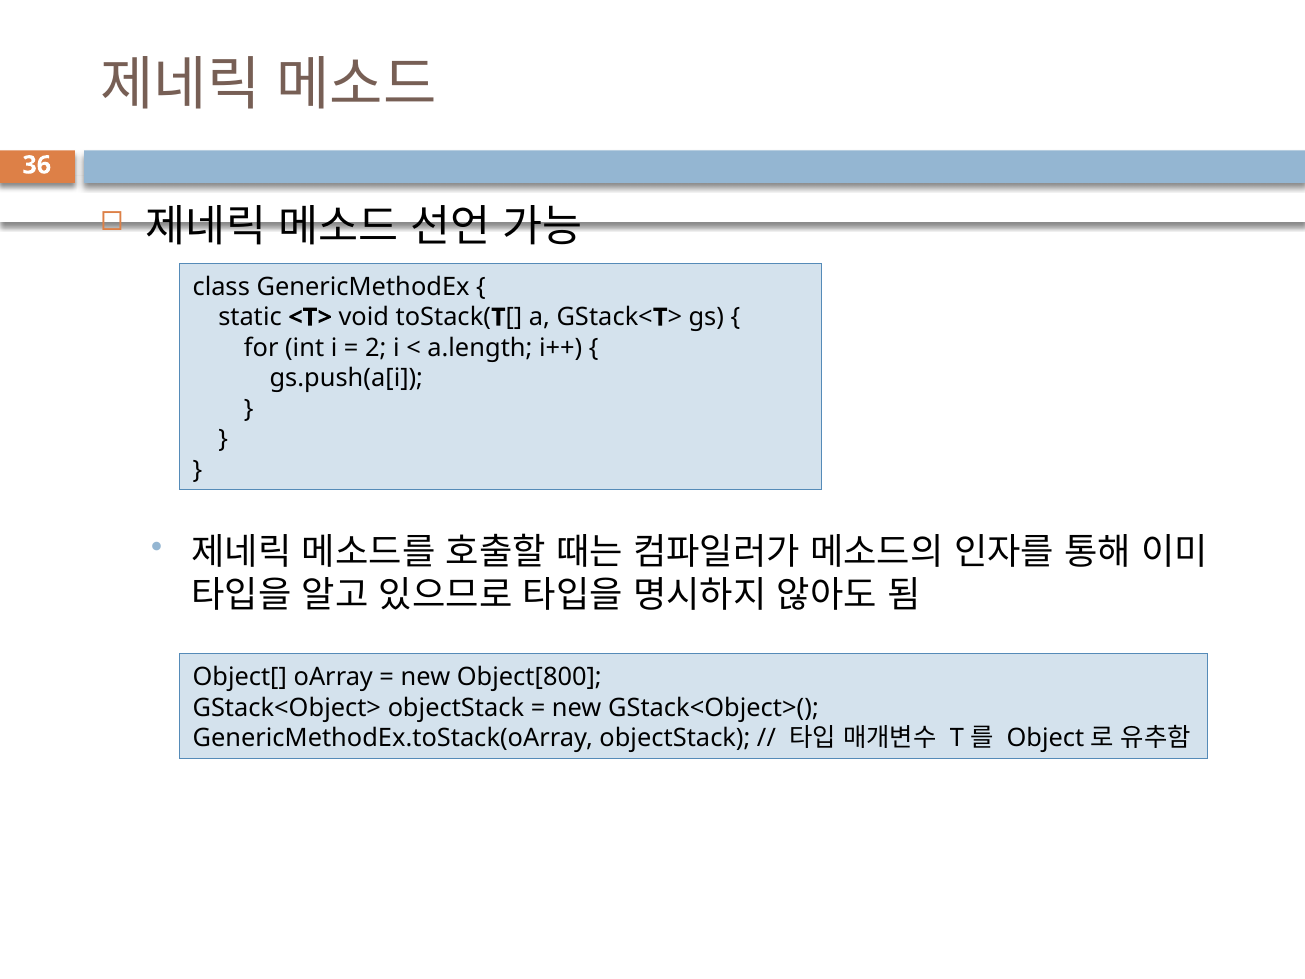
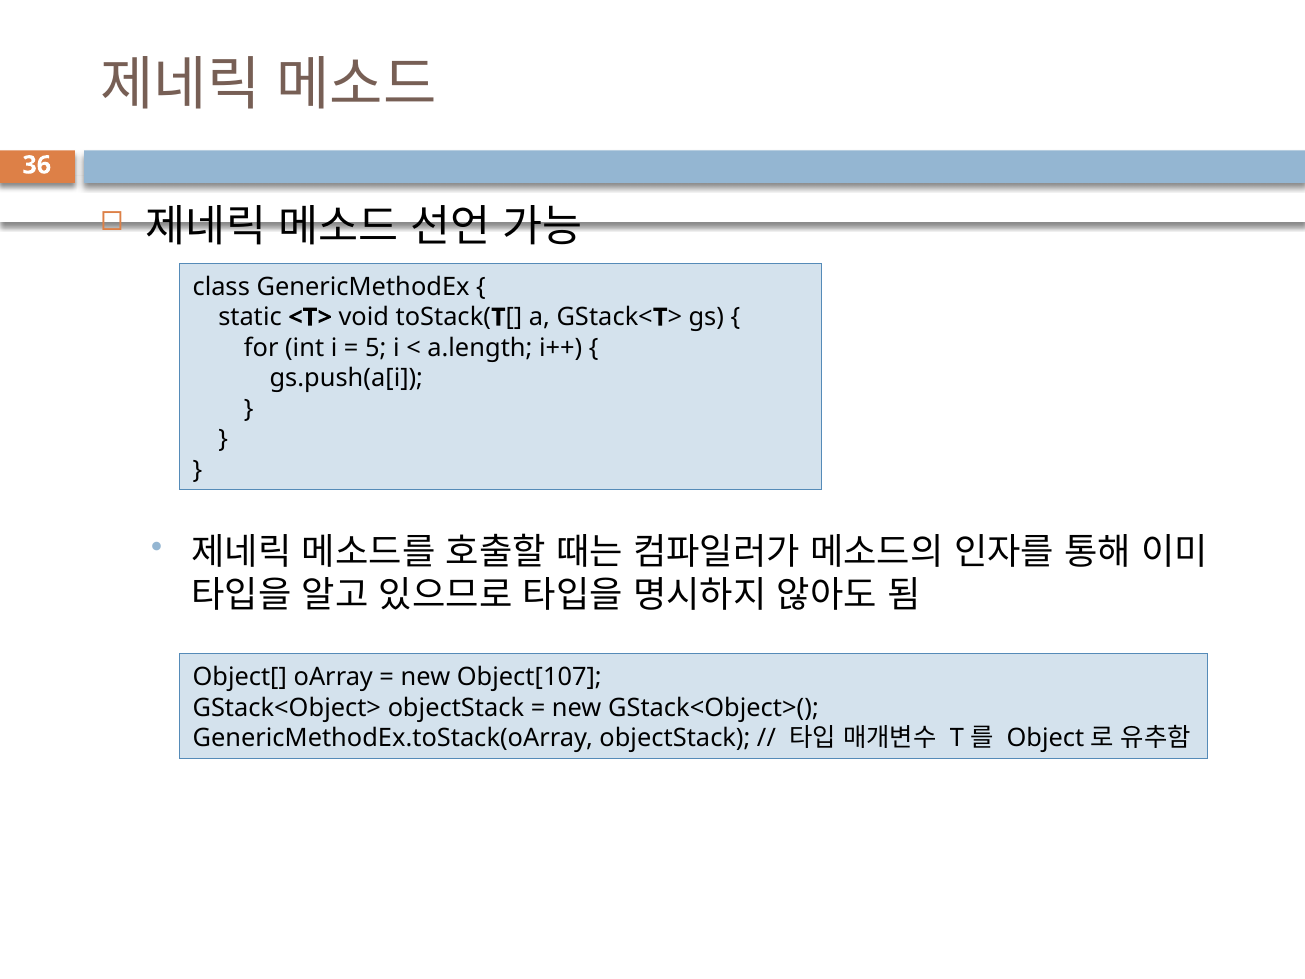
2: 2 -> 5 (376, 348)
Object[800: Object[800 -> Object[107 (529, 677)
